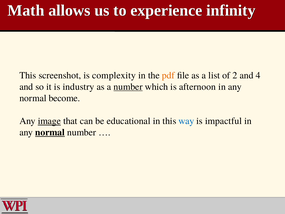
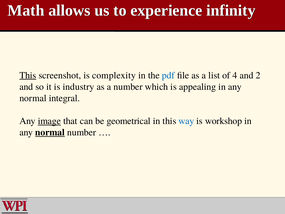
This underline: none -> present (28, 75)
pdf colour: orange -> blue (168, 75)
2: 2 -> 4 (235, 75)
4: 4 -> 2 (258, 75)
number underline: present -> none (128, 87)
afternoon: afternoon -> appealing (198, 87)
become: become -> integral (64, 98)
educational: educational -> geometrical (129, 121)
impactful: impactful -> workshop (224, 121)
